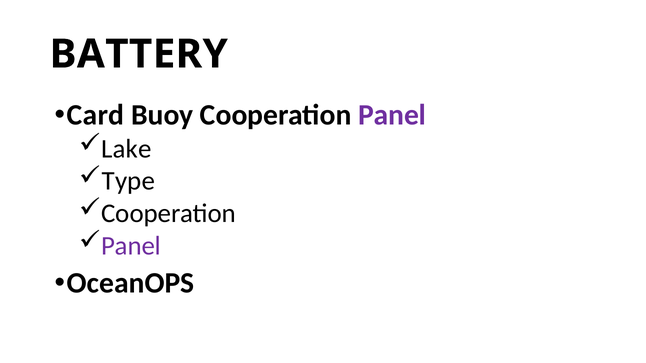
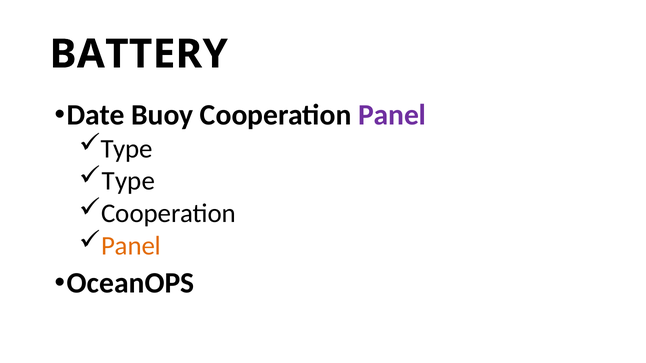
Card: Card -> Date (96, 115)
Lake: Lake -> Type (127, 149)
Panel colour: purple -> orange (131, 246)
